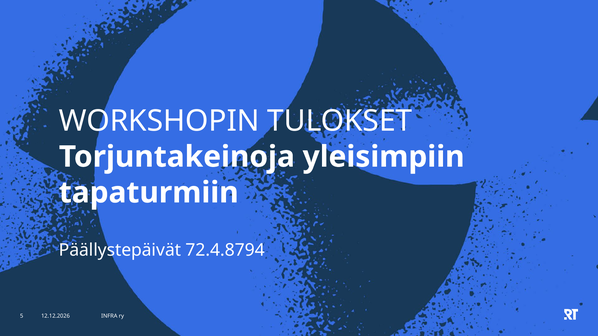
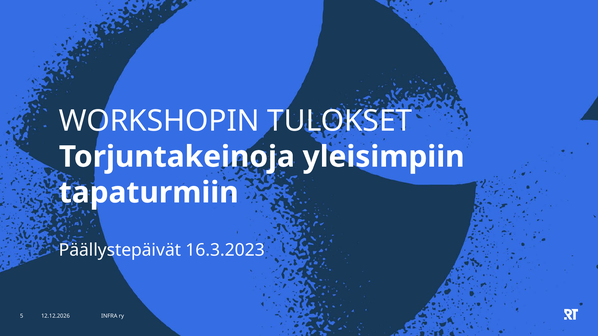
72.4.8794: 72.4.8794 -> 16.3.2023 (225, 250)
